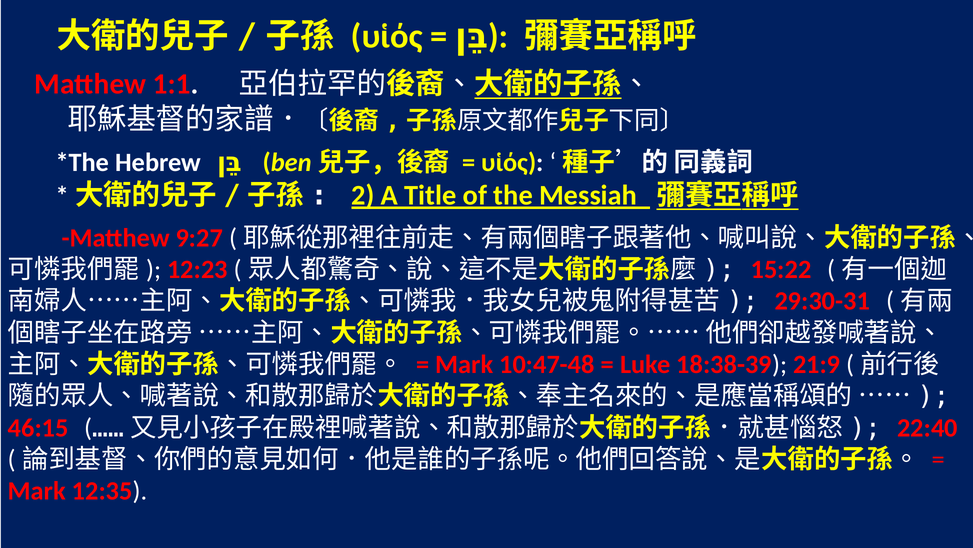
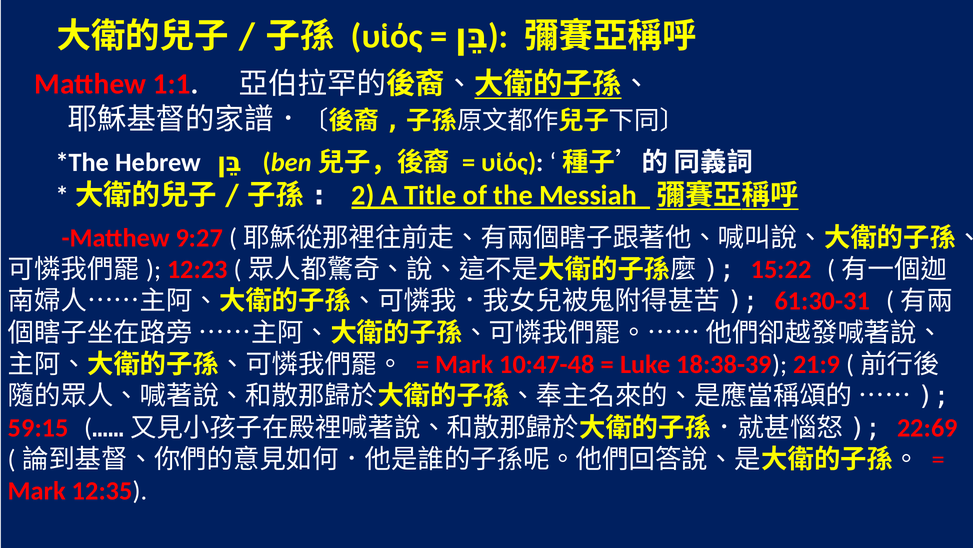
29:30-31: 29:30-31 -> 61:30-31 (822, 301)
46:15: 46:15 -> 59:15 (38, 427)
22:40: 22:40 -> 22:69 (927, 427)
